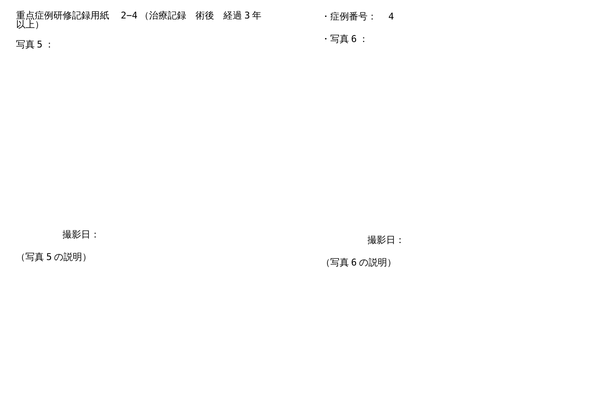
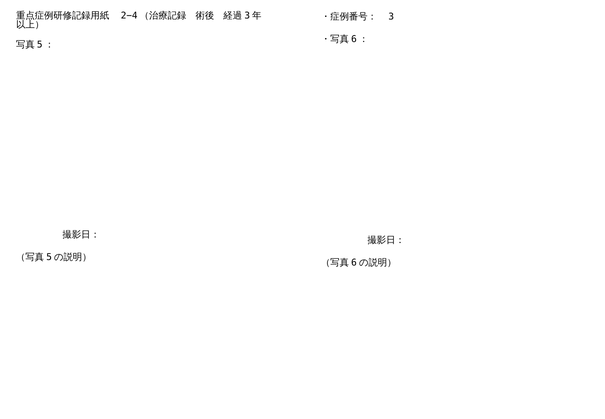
4: 4 -> 3 (391, 17)
